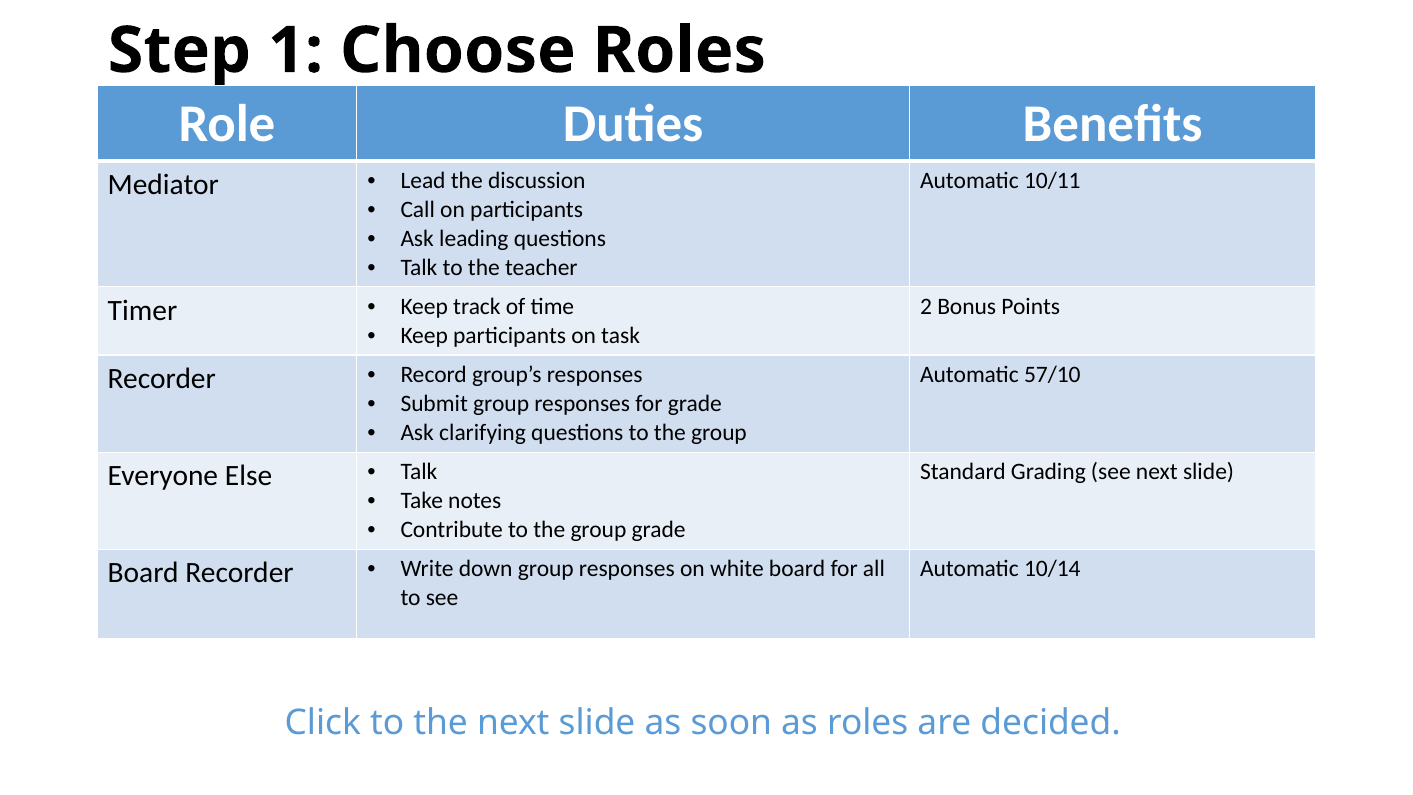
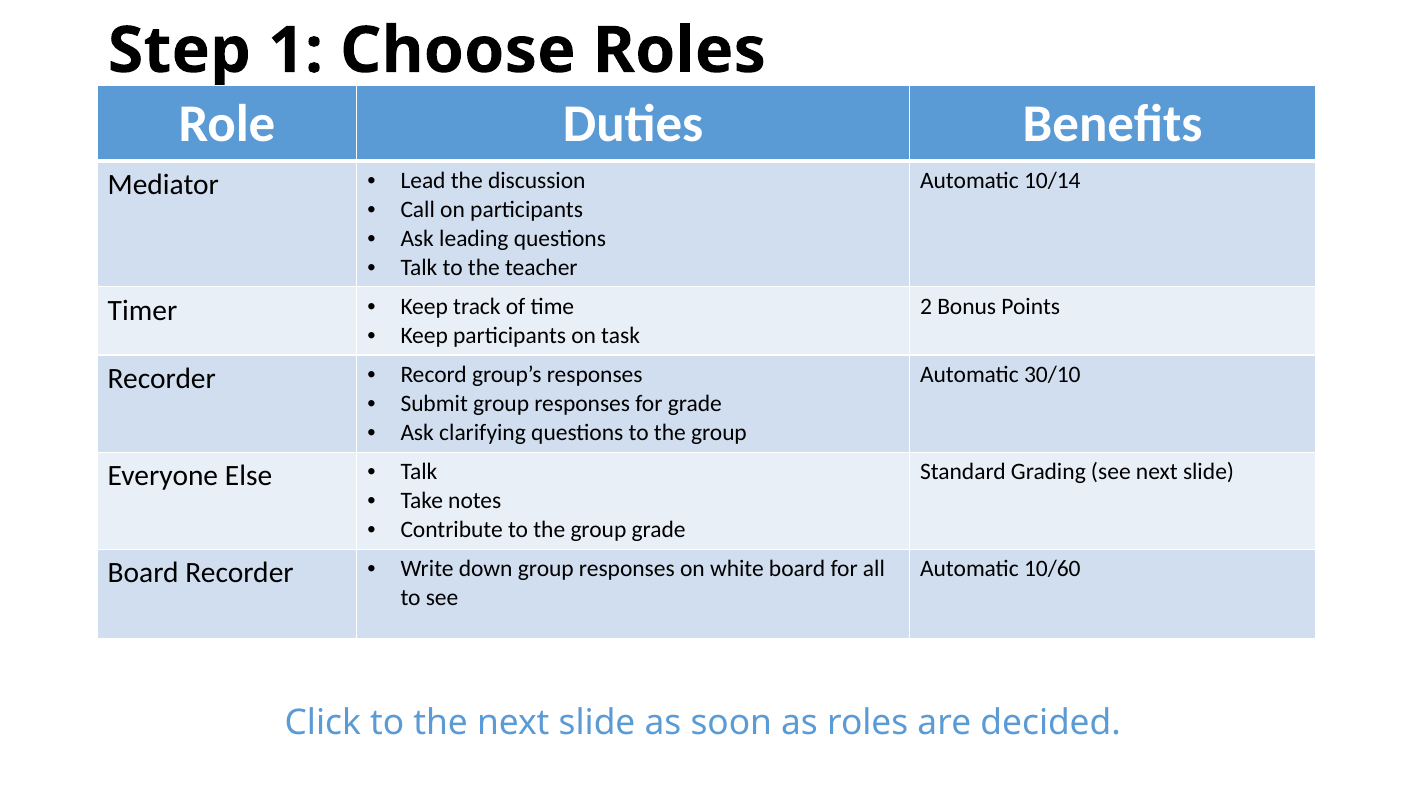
10/11: 10/11 -> 10/14 (1052, 181)
57/10: 57/10 -> 30/10 (1052, 375)
10/14: 10/14 -> 10/60 (1052, 569)
